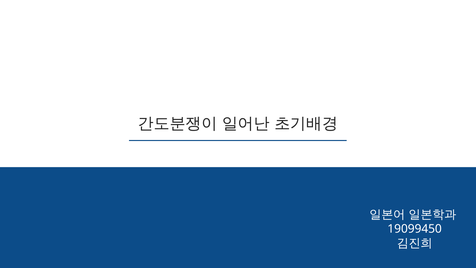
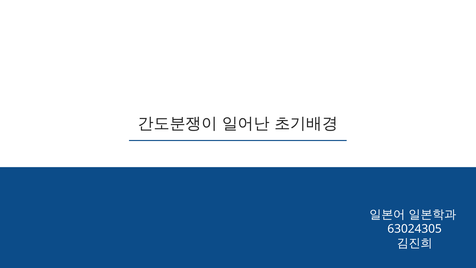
19099450: 19099450 -> 63024305 (415, 229)
